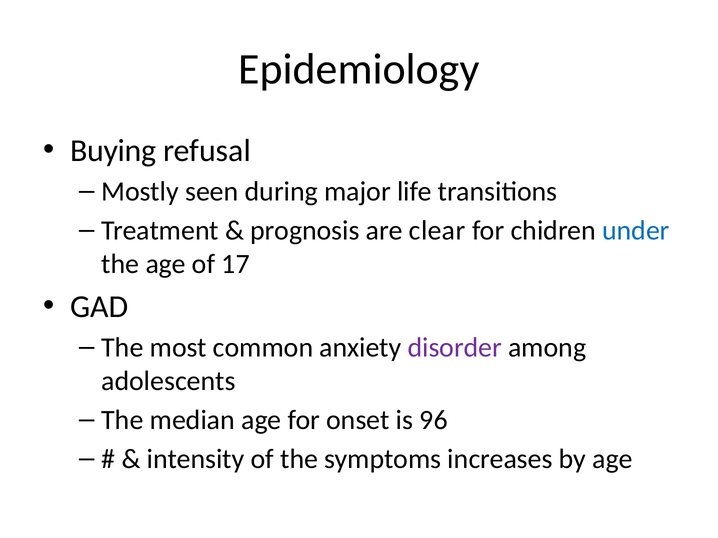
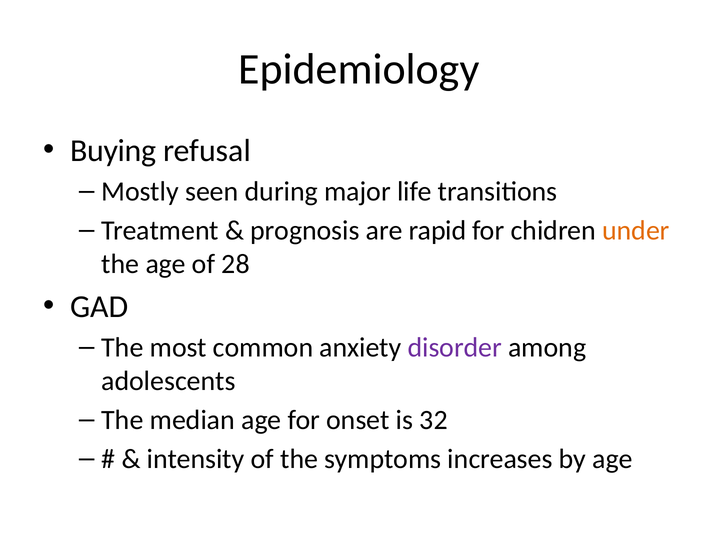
clear: clear -> rapid (437, 231)
under colour: blue -> orange (636, 231)
17: 17 -> 28 (236, 264)
96: 96 -> 32 (434, 421)
